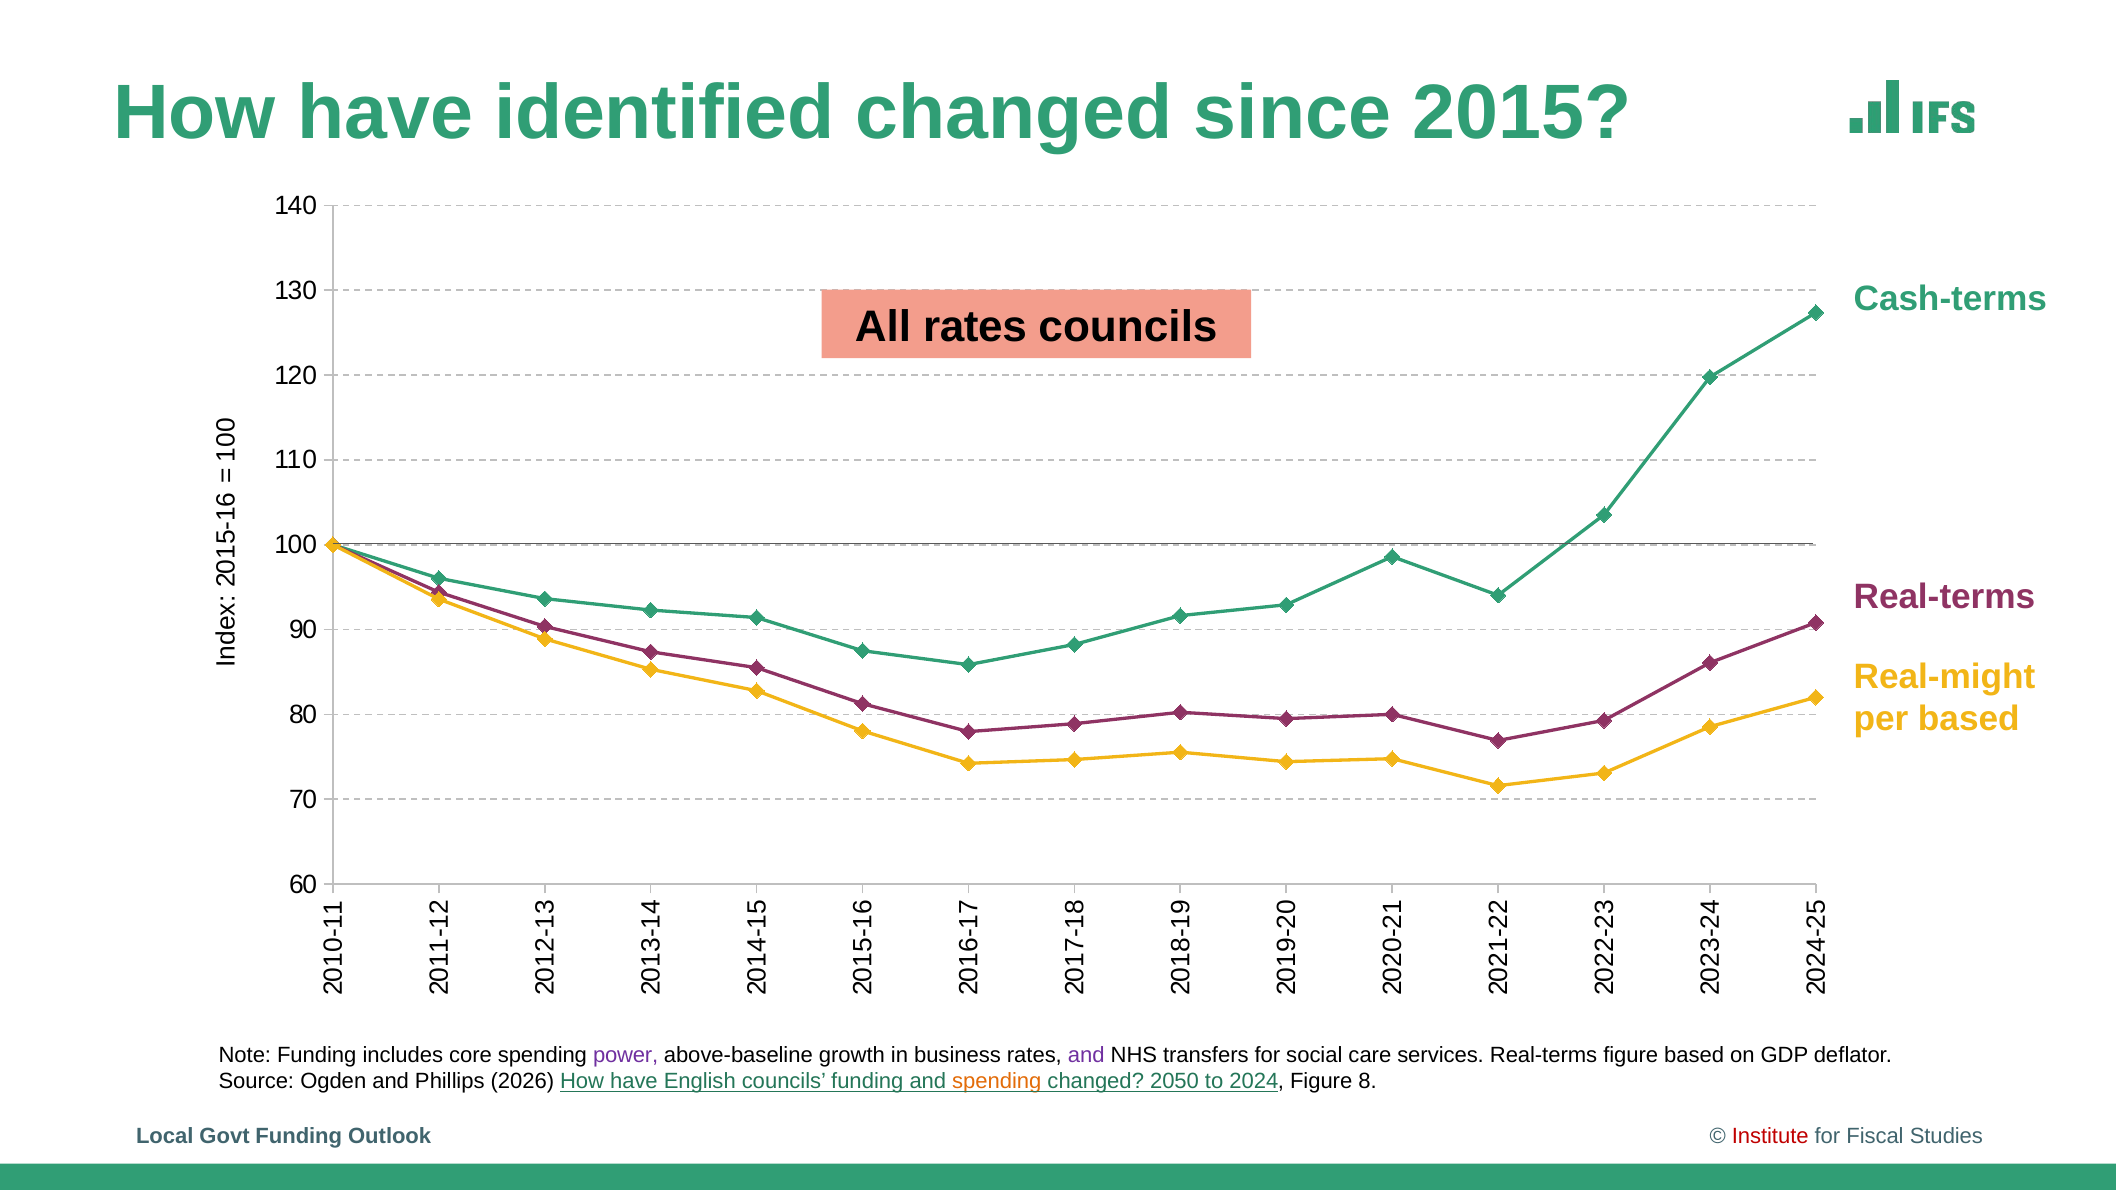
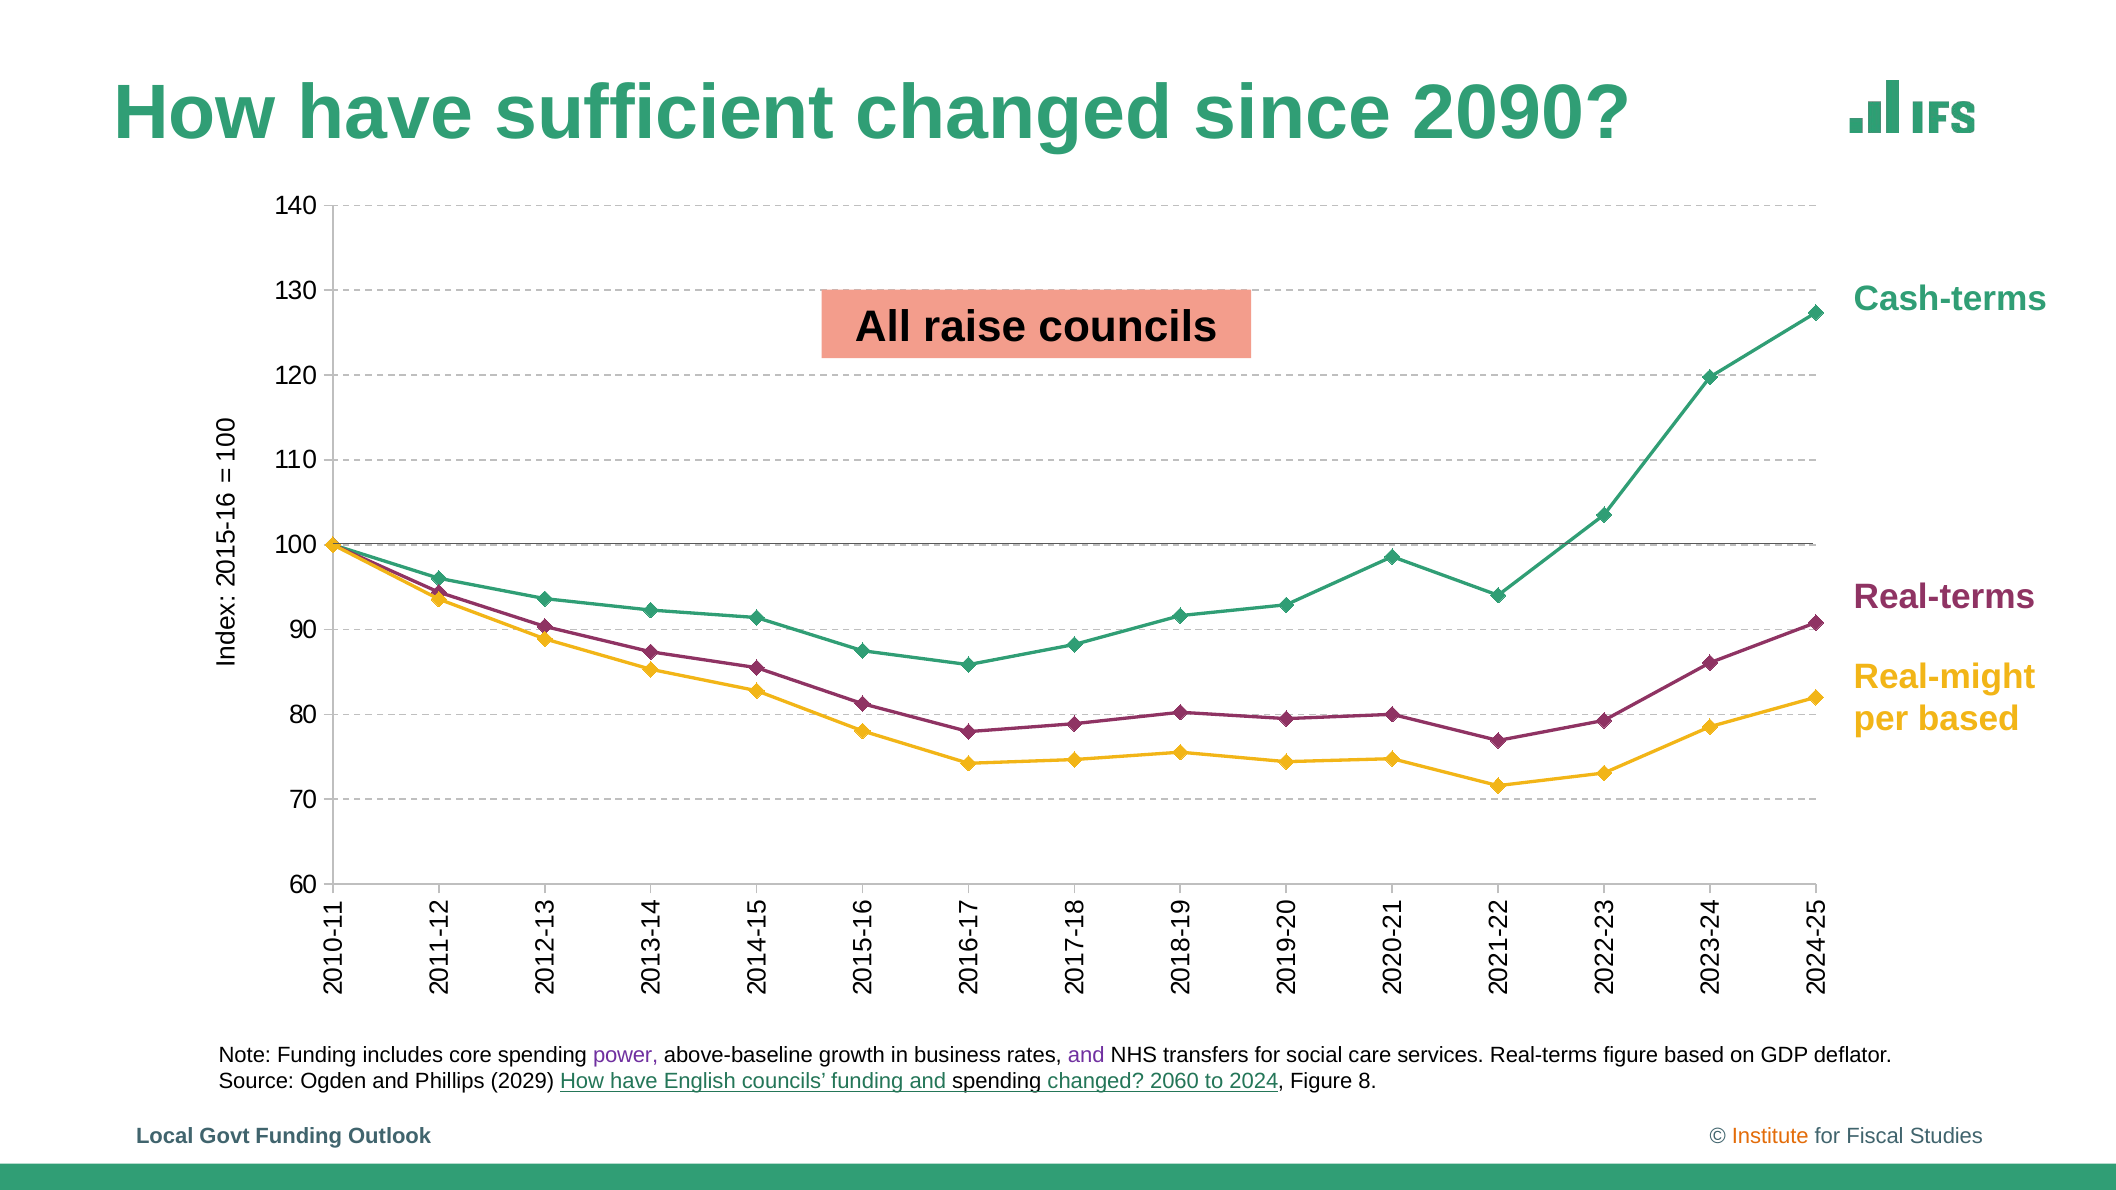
identified: identified -> sufficient (664, 114)
2015: 2015 -> 2090 (1522, 114)
All rates: rates -> raise (975, 327)
2026: 2026 -> 2029 (522, 1082)
spending colour: orange -> black (997, 1082)
2050: 2050 -> 2060 (1174, 1082)
Institute colour: red -> orange (1770, 1136)
